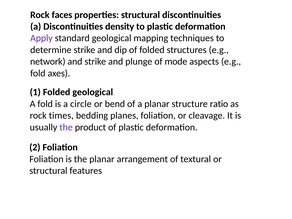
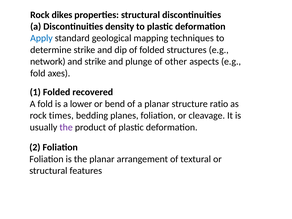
faces: faces -> dikes (62, 15)
Apply colour: purple -> blue (41, 38)
mode: mode -> other (176, 62)
Folded geological: geological -> recovered (93, 92)
circle: circle -> lower (81, 104)
